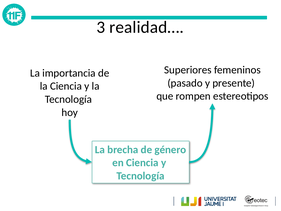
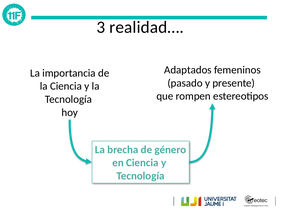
Superiores: Superiores -> Adaptados (188, 70)
